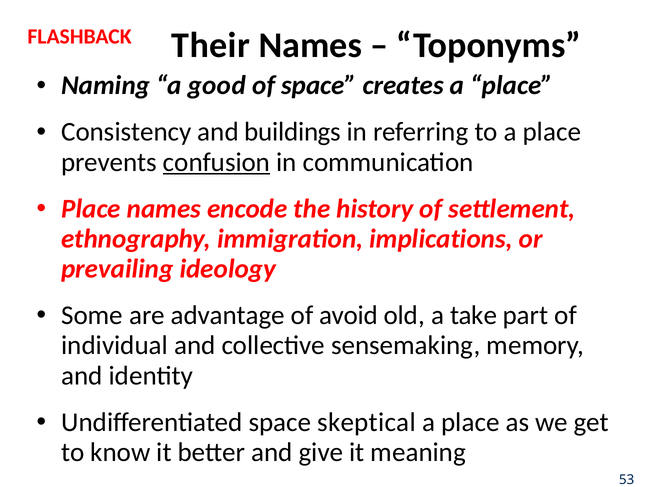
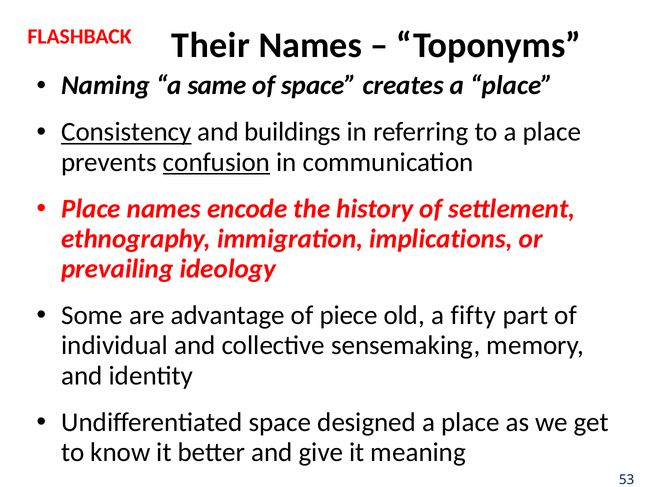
good: good -> same (217, 86)
Consistency underline: none -> present (126, 132)
avoid: avoid -> piece (349, 316)
take: take -> fifty (473, 316)
skeptical: skeptical -> designed (367, 423)
